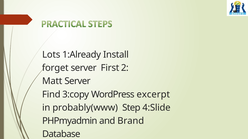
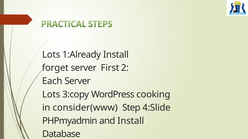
Matt: Matt -> Each (52, 81)
Find: Find -> Lots (51, 95)
excerpt: excerpt -> cooking (153, 95)
probably(www: probably(www -> consider(www (85, 108)
and Brand: Brand -> Install (131, 121)
